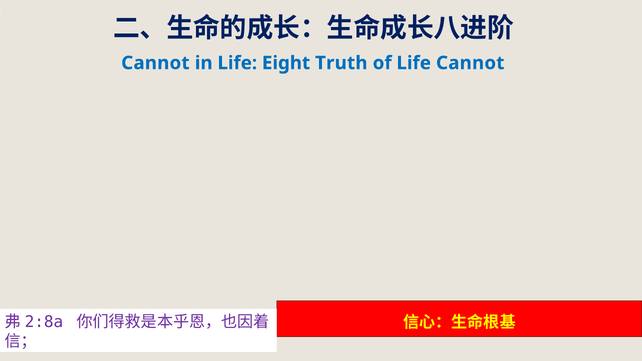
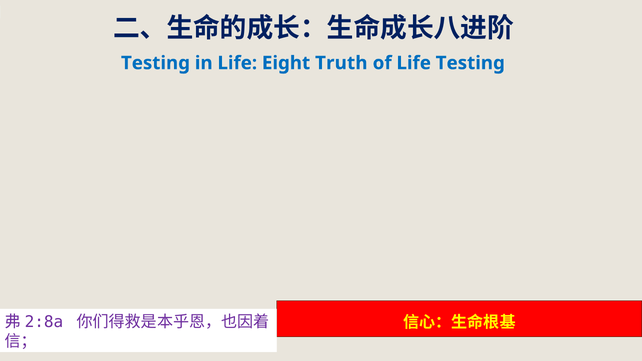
Cannot: Cannot -> Testing (155, 63)
Life Cannot: Cannot -> Testing (470, 63)
